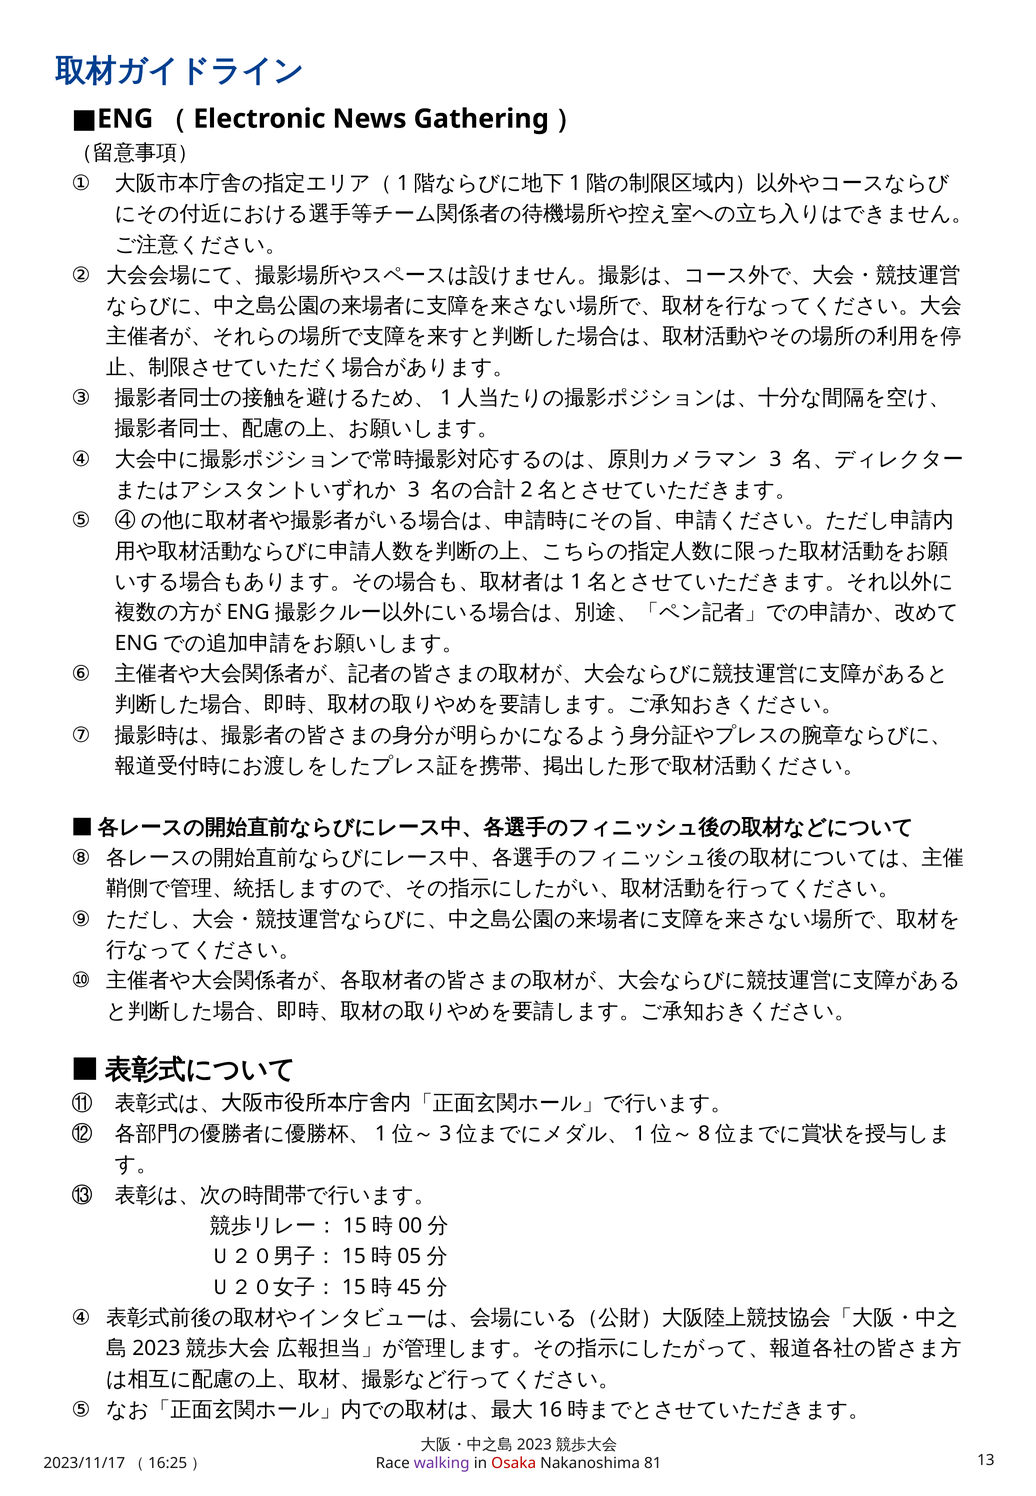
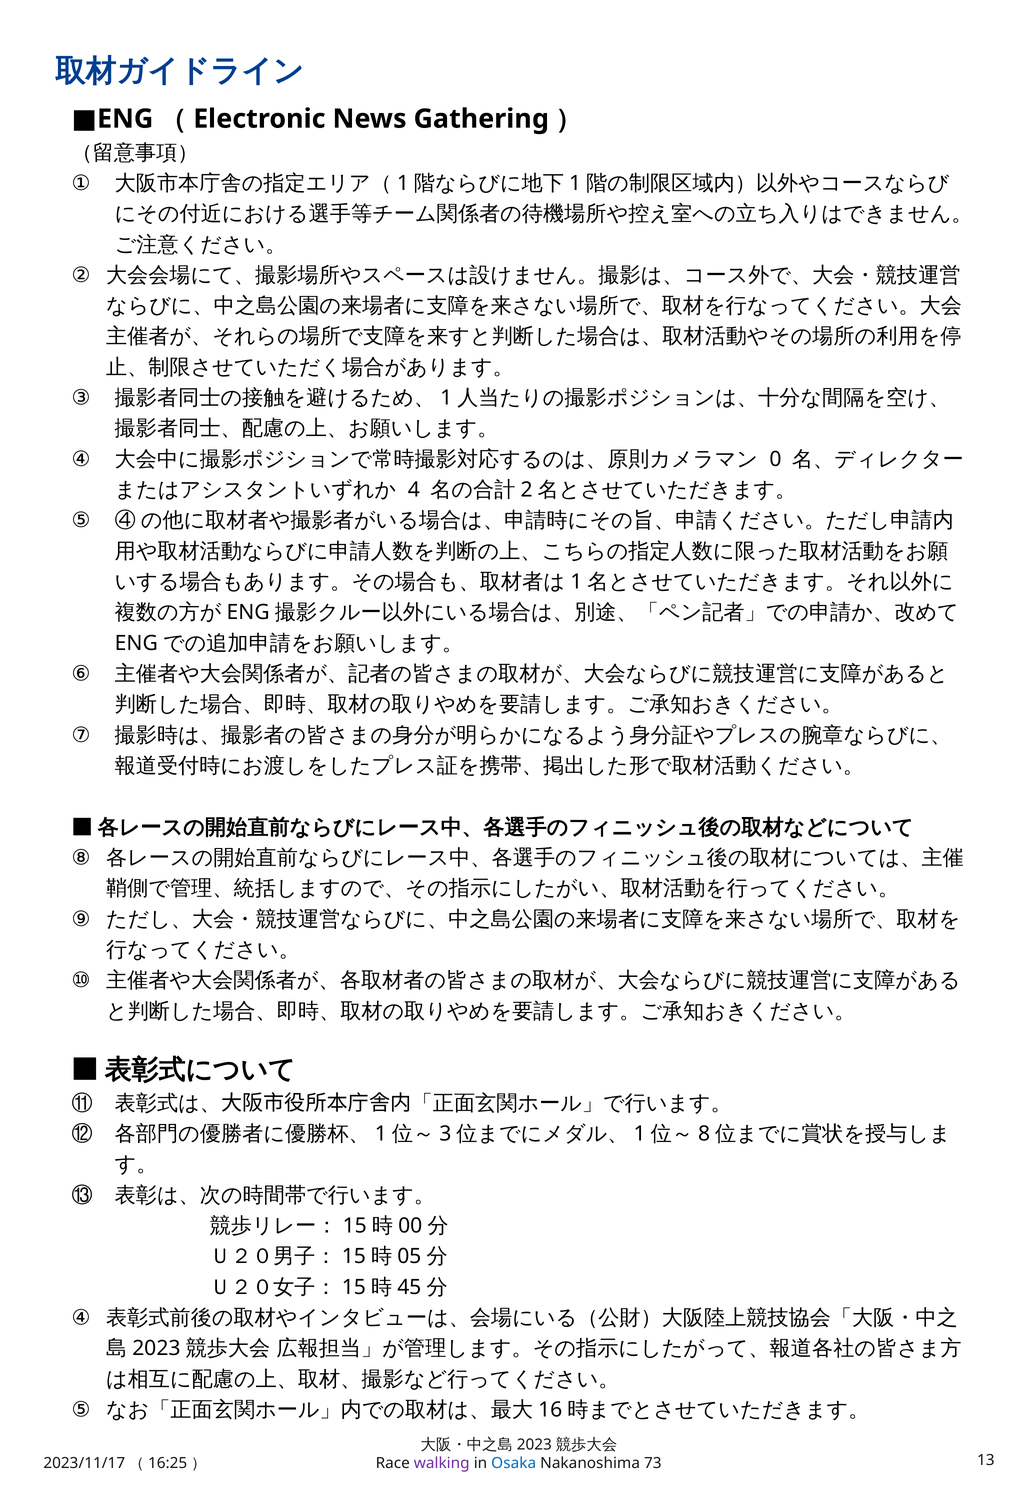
3: 3 -> 0 (775, 459)
3: 3 -> 4 (414, 490)
Osaka colour: red -> blue (514, 1464)
81: 81 -> 73 (653, 1464)
